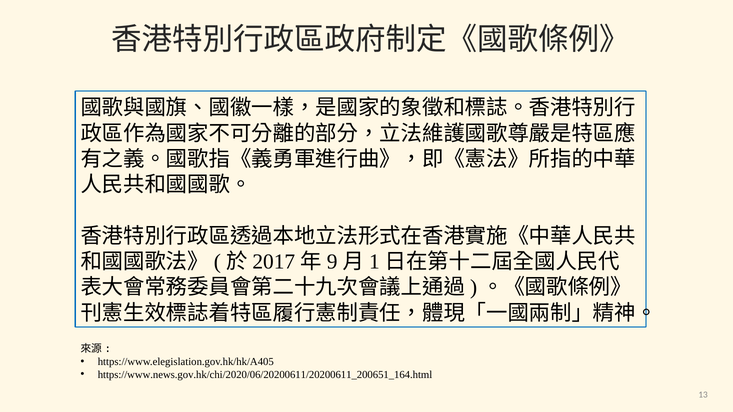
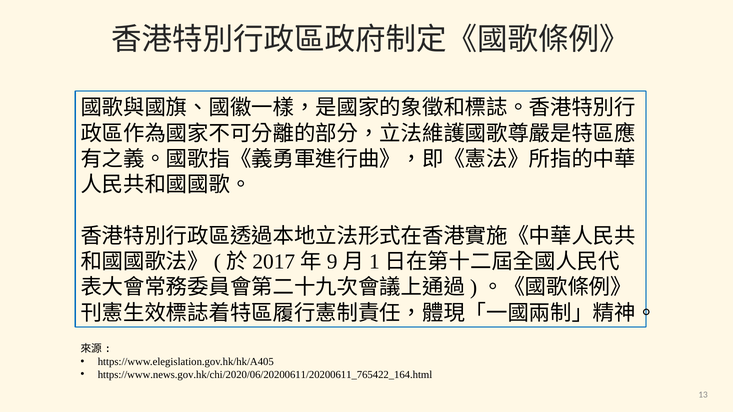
https://www.news.gov.hk/chi/2020/06/20200611/20200611_200651_164.html: https://www.news.gov.hk/chi/2020/06/20200611/20200611_200651_164.html -> https://www.news.gov.hk/chi/2020/06/20200611/20200611_765422_164.html (265, 375)
